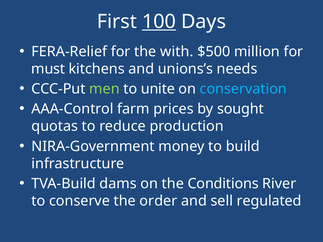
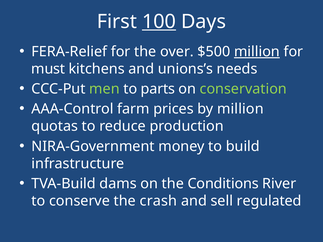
with: with -> over (177, 52)
million underline: none -> present (257, 52)
unite: unite -> parts (158, 89)
conservation colour: light blue -> light green (243, 89)
by sought: sought -> million (240, 109)
order: order -> crash (158, 201)
